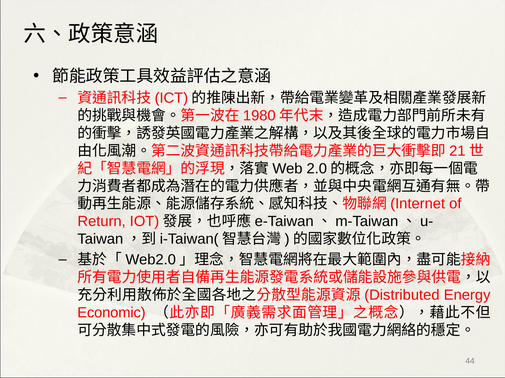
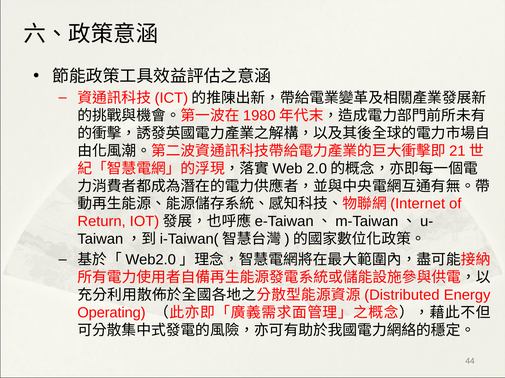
Economic: Economic -> Operating (111, 313)
